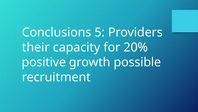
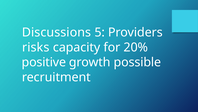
Conclusions: Conclusions -> Discussions (56, 32)
their: their -> risks (36, 47)
